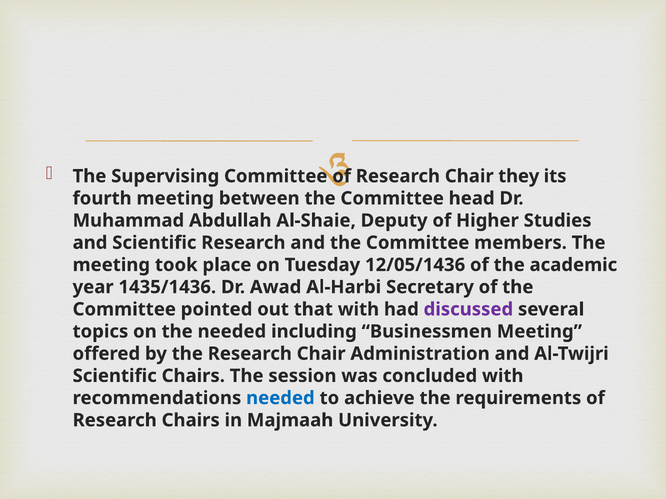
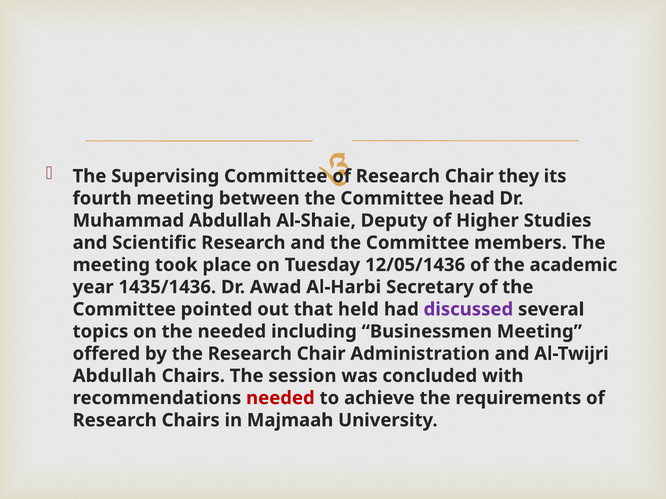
that with: with -> held (358, 310)
Scientific: Scientific -> Abdullah (115, 376)
needed colour: blue -> red (280, 398)
